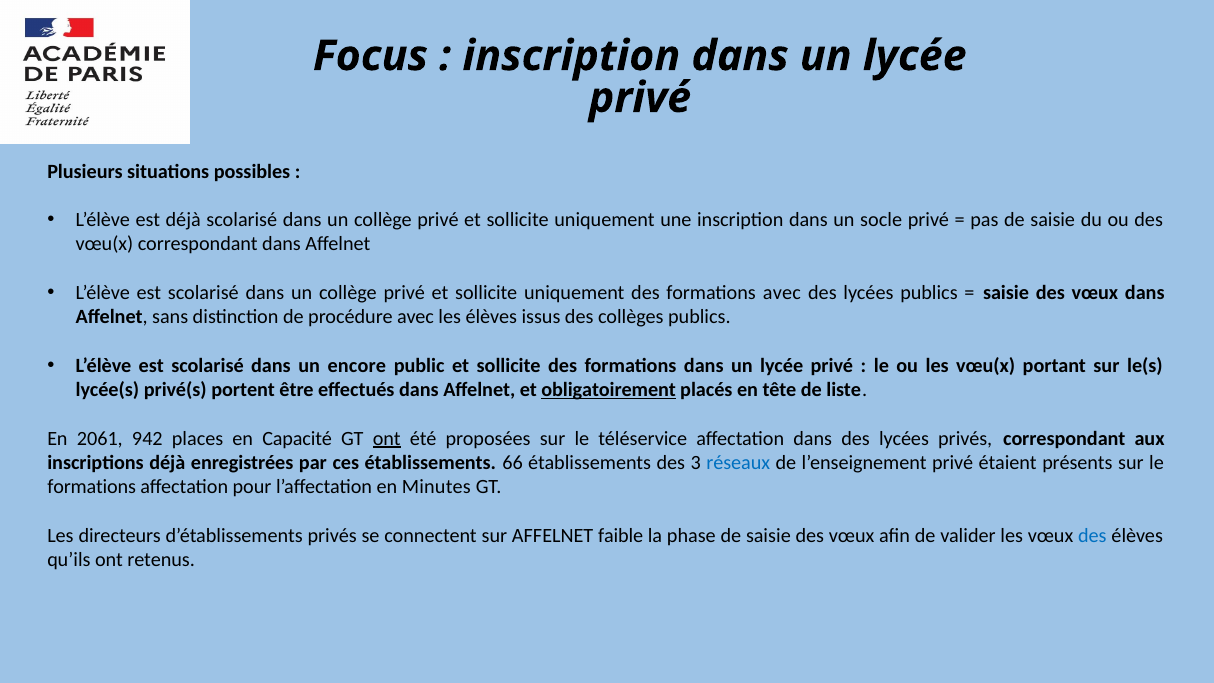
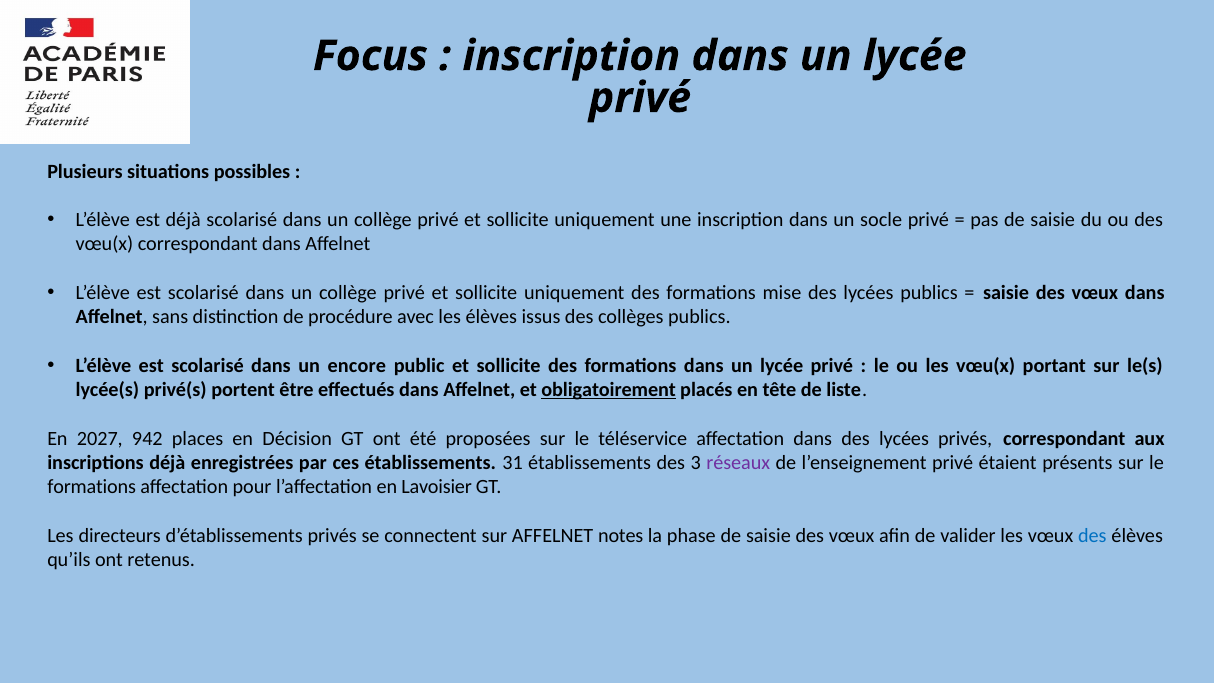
formations avec: avec -> mise (782, 293)
2061: 2061 -> 2027 (100, 438)
Capacité: Capacité -> Décision (297, 438)
ont underline: present -> none (387, 438)
66: 66 -> 31 (513, 463)
réseaux colour: blue -> purple (738, 463)
Minutes: Minutes -> Lavoisier (437, 487)
faible: faible -> notes (621, 535)
